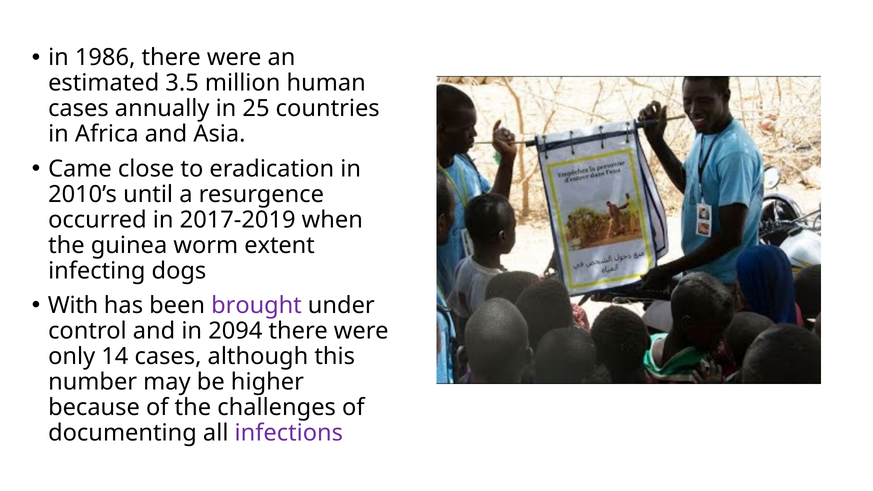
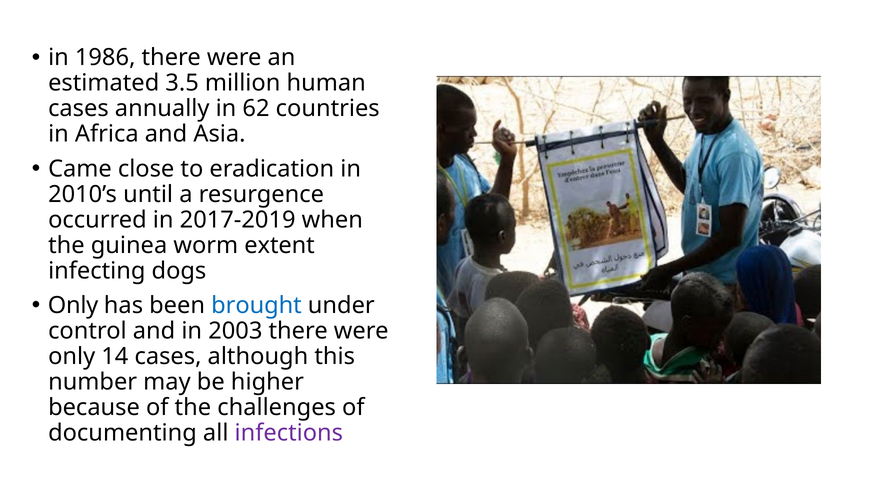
25: 25 -> 62 (256, 109)
With: With -> Only (73, 305)
brought colour: purple -> blue (256, 305)
2094: 2094 -> 2003 (235, 331)
